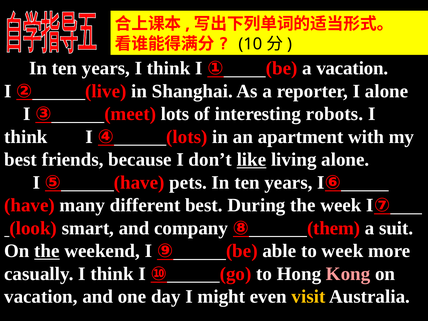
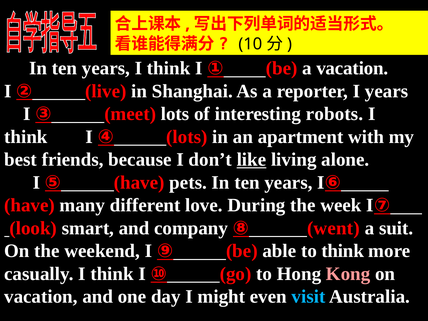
I alone: alone -> years (387, 91)
different best: best -> love (204, 205)
them: them -> went (333, 228)
the underline: present -> none (47, 251)
to week: week -> think (343, 251)
visit colour: yellow -> light blue (308, 297)
